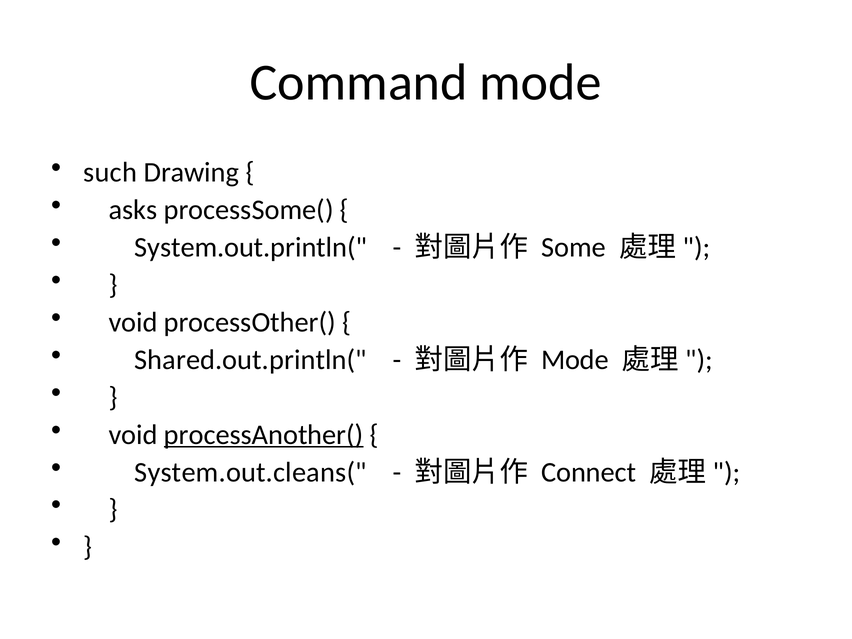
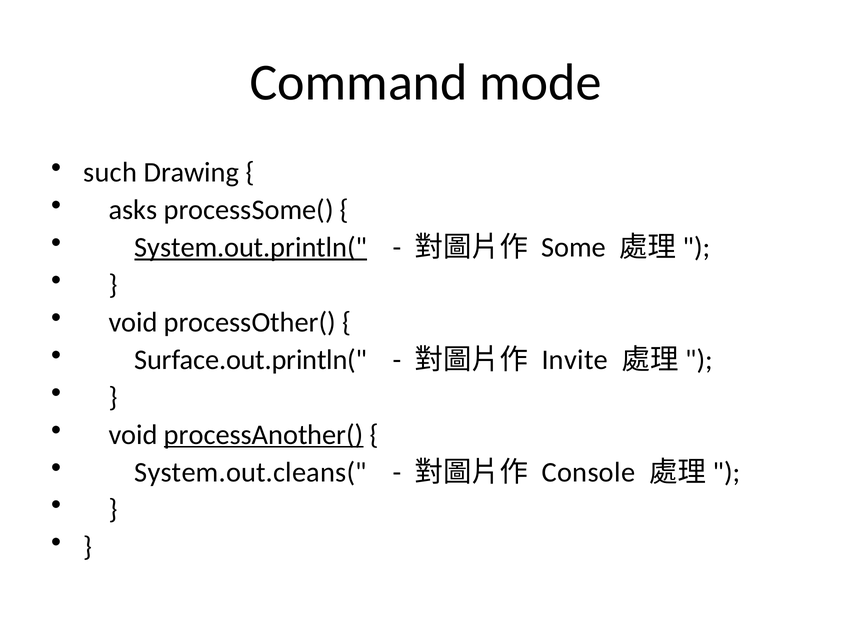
System.out.println( underline: none -> present (251, 247)
Shared.out.println(: Shared.out.println( -> Surface.out.println( (251, 360)
Mode: Mode -> Invite (575, 360)
Connect: Connect -> Console (588, 472)
